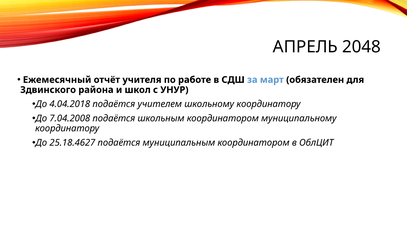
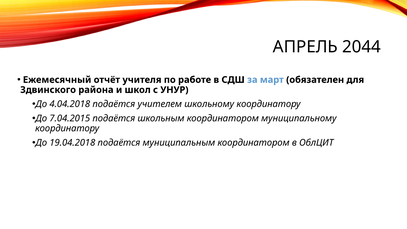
2048: 2048 -> 2044 (362, 47)
7.04.2008: 7.04.2008 -> 7.04.2015 (70, 118)
25.18.4627: 25.18.4627 -> 19.04.2018 (72, 143)
